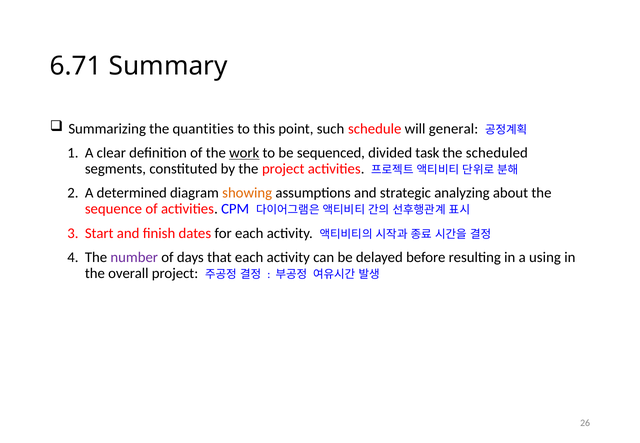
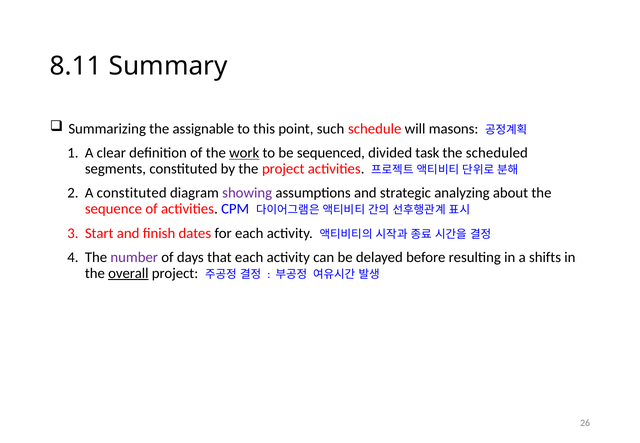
6.71: 6.71 -> 8.11 (76, 66)
quantities: quantities -> assignable (203, 129)
general: general -> masons (454, 129)
A determined: determined -> constituted (132, 193)
showing colour: orange -> purple (247, 193)
using: using -> shifts (545, 257)
overall underline: none -> present (128, 273)
